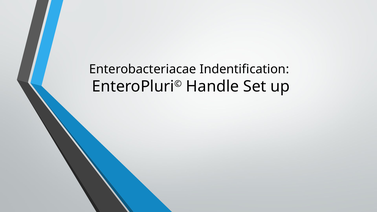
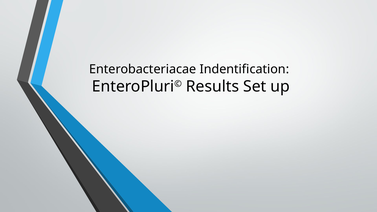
Handle: Handle -> Results (213, 86)
